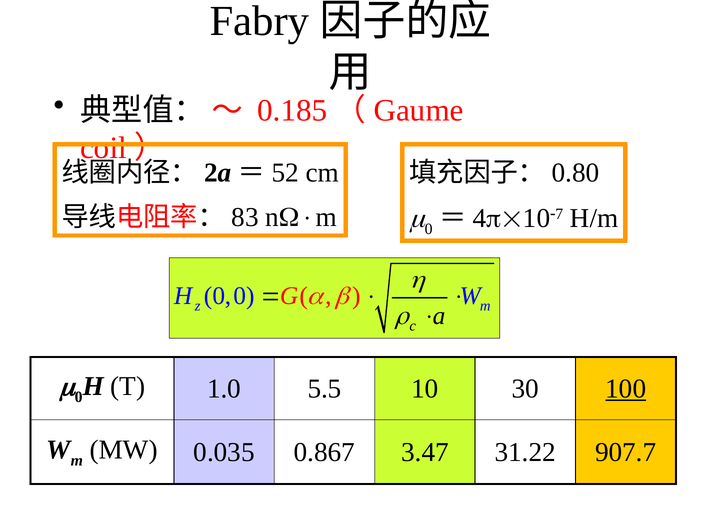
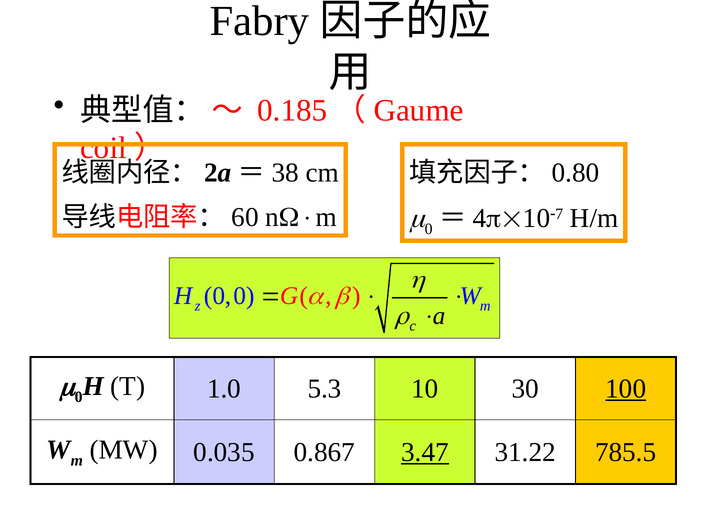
52: 52 -> 38 (285, 173)
83: 83 -> 60 (245, 217)
5.5: 5.5 -> 5.3 (325, 388)
3.47 underline: none -> present (425, 452)
907.7: 907.7 -> 785.5 (626, 452)
